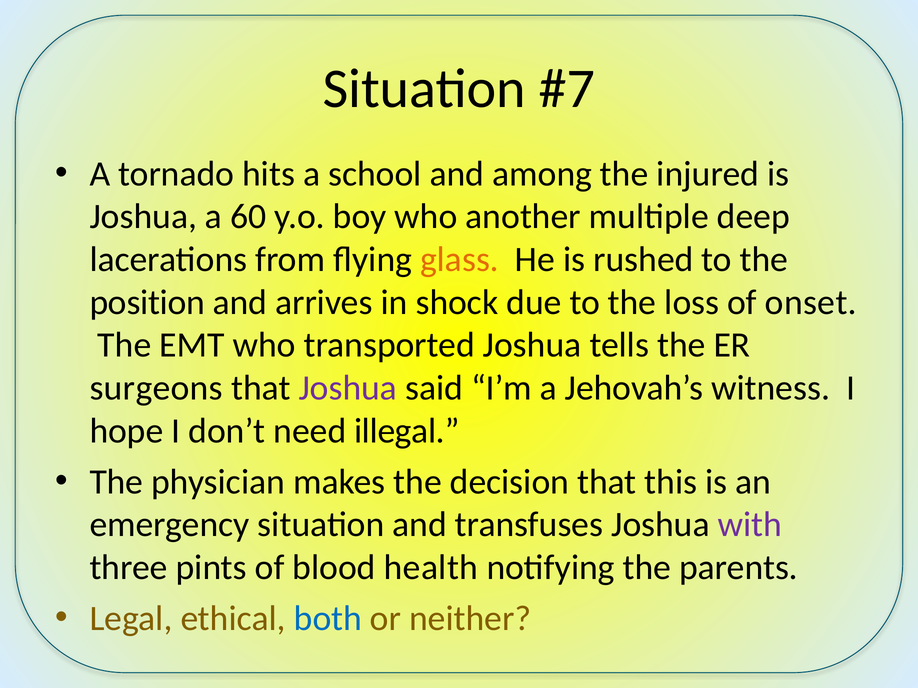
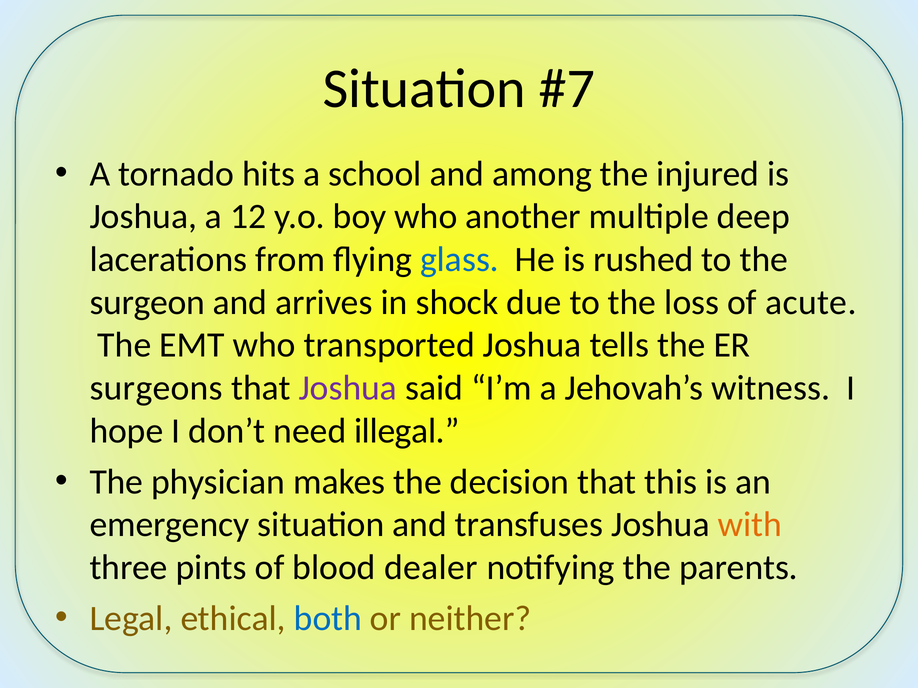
60: 60 -> 12 (248, 217)
glass colour: orange -> blue (459, 260)
position: position -> surgeon (147, 302)
onset: onset -> acute (811, 302)
with colour: purple -> orange (750, 525)
health: health -> dealer (431, 568)
